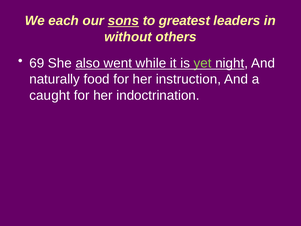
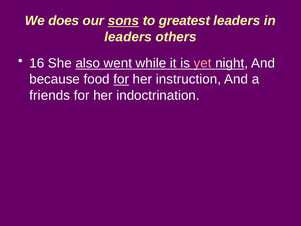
each: each -> does (64, 21)
without: without -> leaders (128, 37)
69: 69 -> 16 (37, 63)
yet colour: light green -> pink (203, 63)
naturally: naturally -> because (55, 79)
for underline: none -> present (121, 79)
caught: caught -> friends (50, 95)
